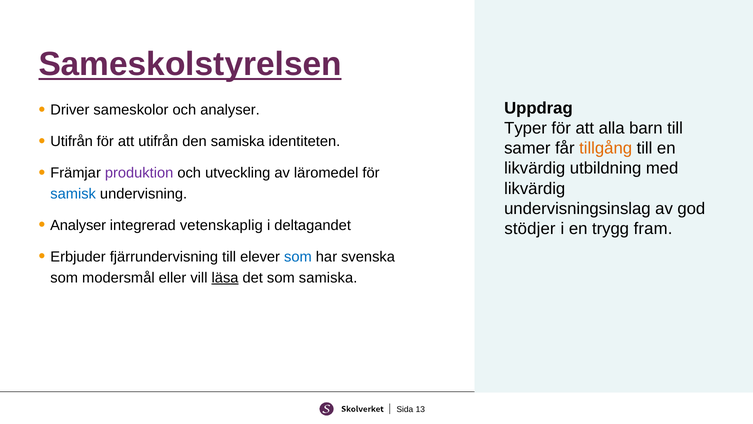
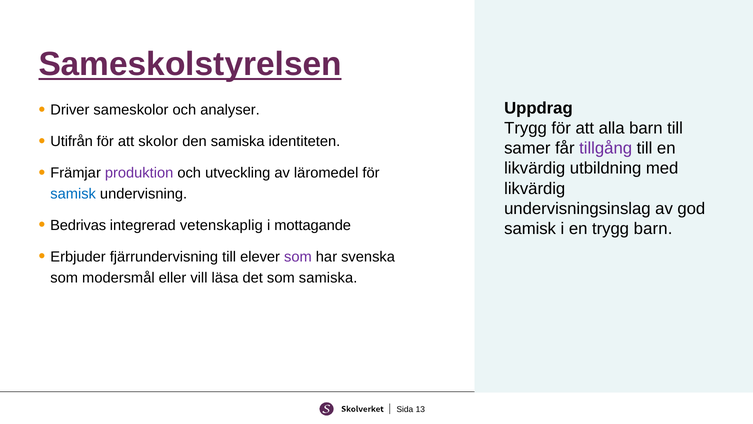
Typer: Typer -> Trygg (526, 128)
att utifrån: utifrån -> skolor (158, 141)
tillgång colour: orange -> purple (606, 148)
Analyser: Analyser -> Bedrivas (78, 225)
deltagandet: deltagandet -> mottagande (313, 225)
stödjer: stödjer -> samisk (530, 228)
trygg fram: fram -> barn (653, 228)
som colour: blue -> purple (298, 257)
läsa underline: present -> none (225, 277)
